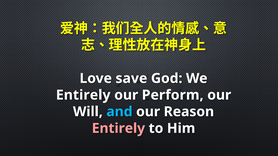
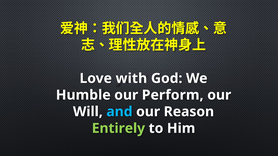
save: save -> with (131, 79)
Entirely: Entirely -> Humble (83, 95)
Entirely colour: pink -> light green (118, 129)
